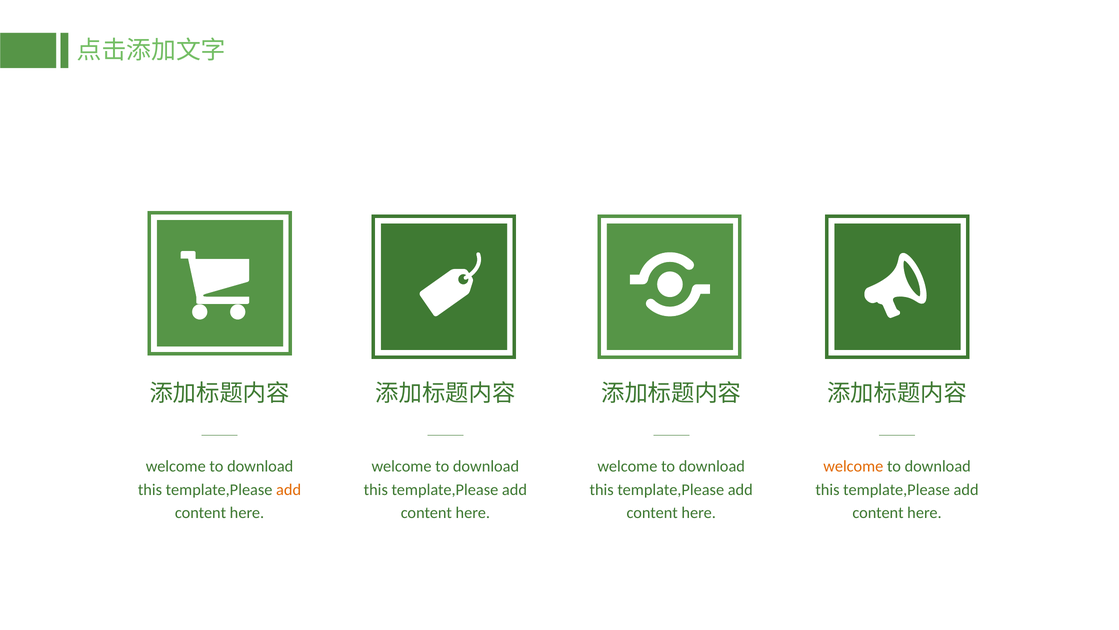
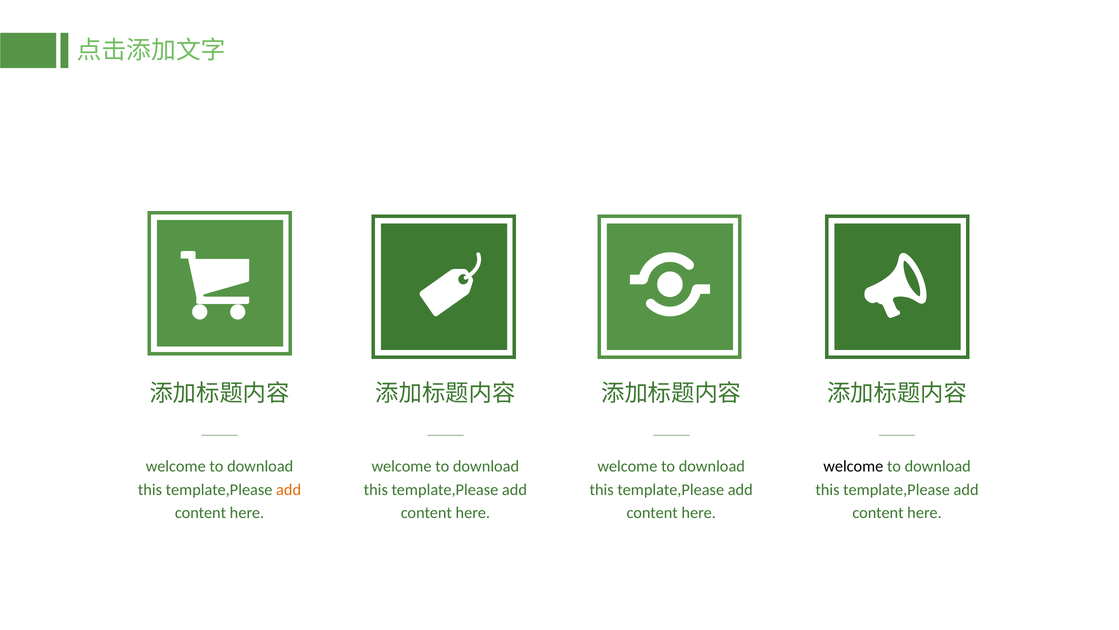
welcome colour: orange -> black (853, 466)
